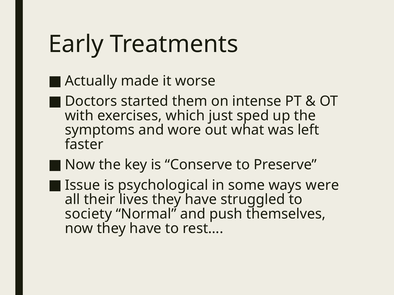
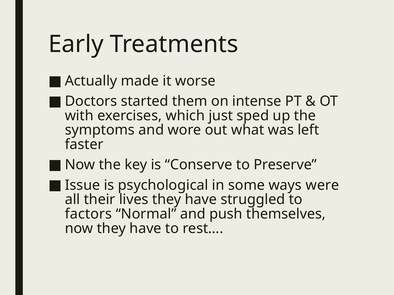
society: society -> factors (88, 214)
